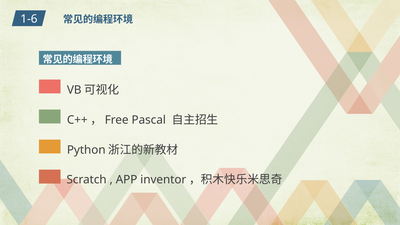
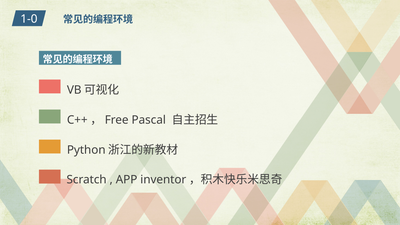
1-6: 1-6 -> 1-0 (29, 19)
